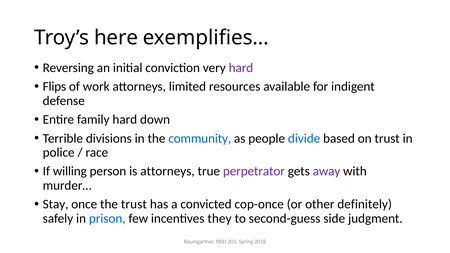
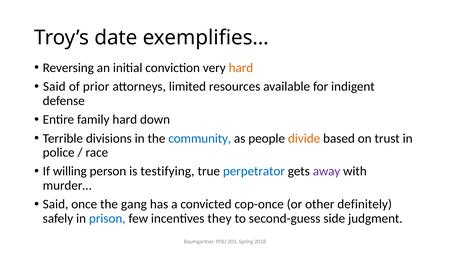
here: here -> date (116, 38)
hard colour: purple -> orange (241, 68)
Flips: Flips -> Said (54, 87)
work: work -> prior (96, 87)
divide colour: blue -> orange (304, 138)
is attorneys: attorneys -> testifying (167, 171)
perpetrator colour: purple -> blue (254, 171)
Stay: Stay -> Said (56, 204)
the trust: trust -> gang (134, 204)
